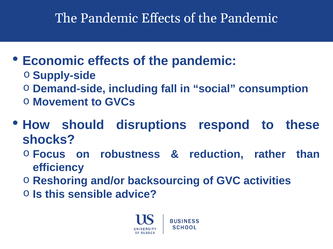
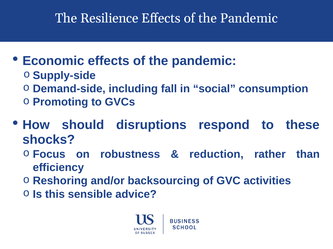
Pandemic: Pandemic -> Resilience (109, 18)
Movement: Movement -> Promoting (60, 102)
